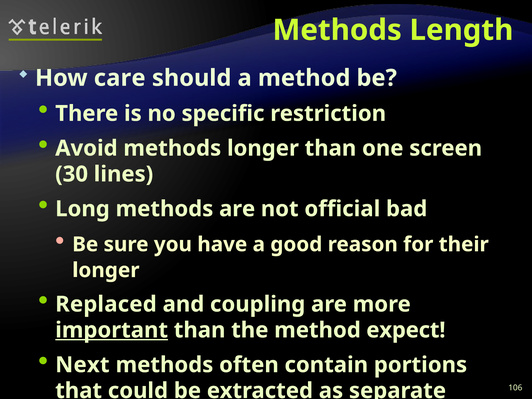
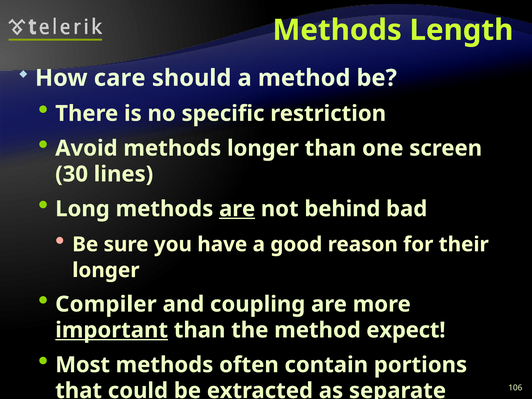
are underline: none -> present (237, 209)
official: official -> behind (342, 209)
Replaced: Replaced -> Compiler (106, 304)
Next: Next -> Most (83, 365)
